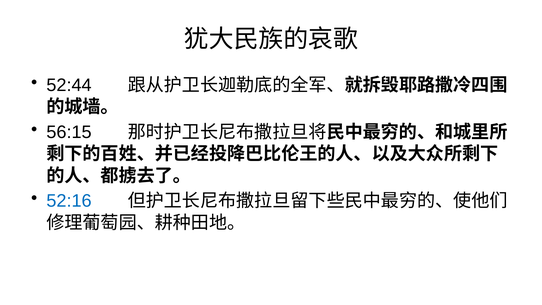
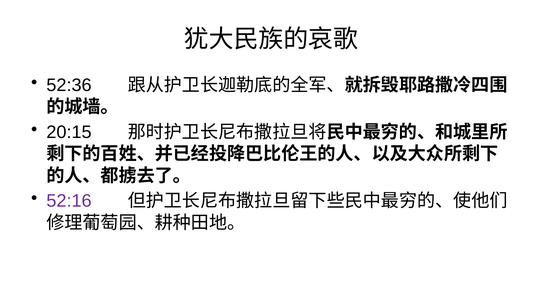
52:44: 52:44 -> 52:36 (69, 85)
56:15: 56:15 -> 20:15 (69, 132)
52:16 colour: blue -> purple (69, 201)
